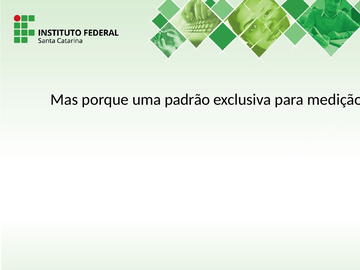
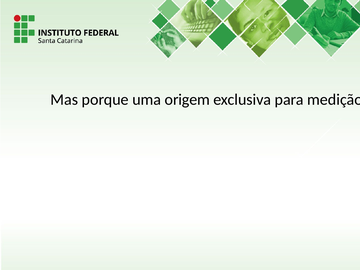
padrão: padrão -> origem (187, 100)
